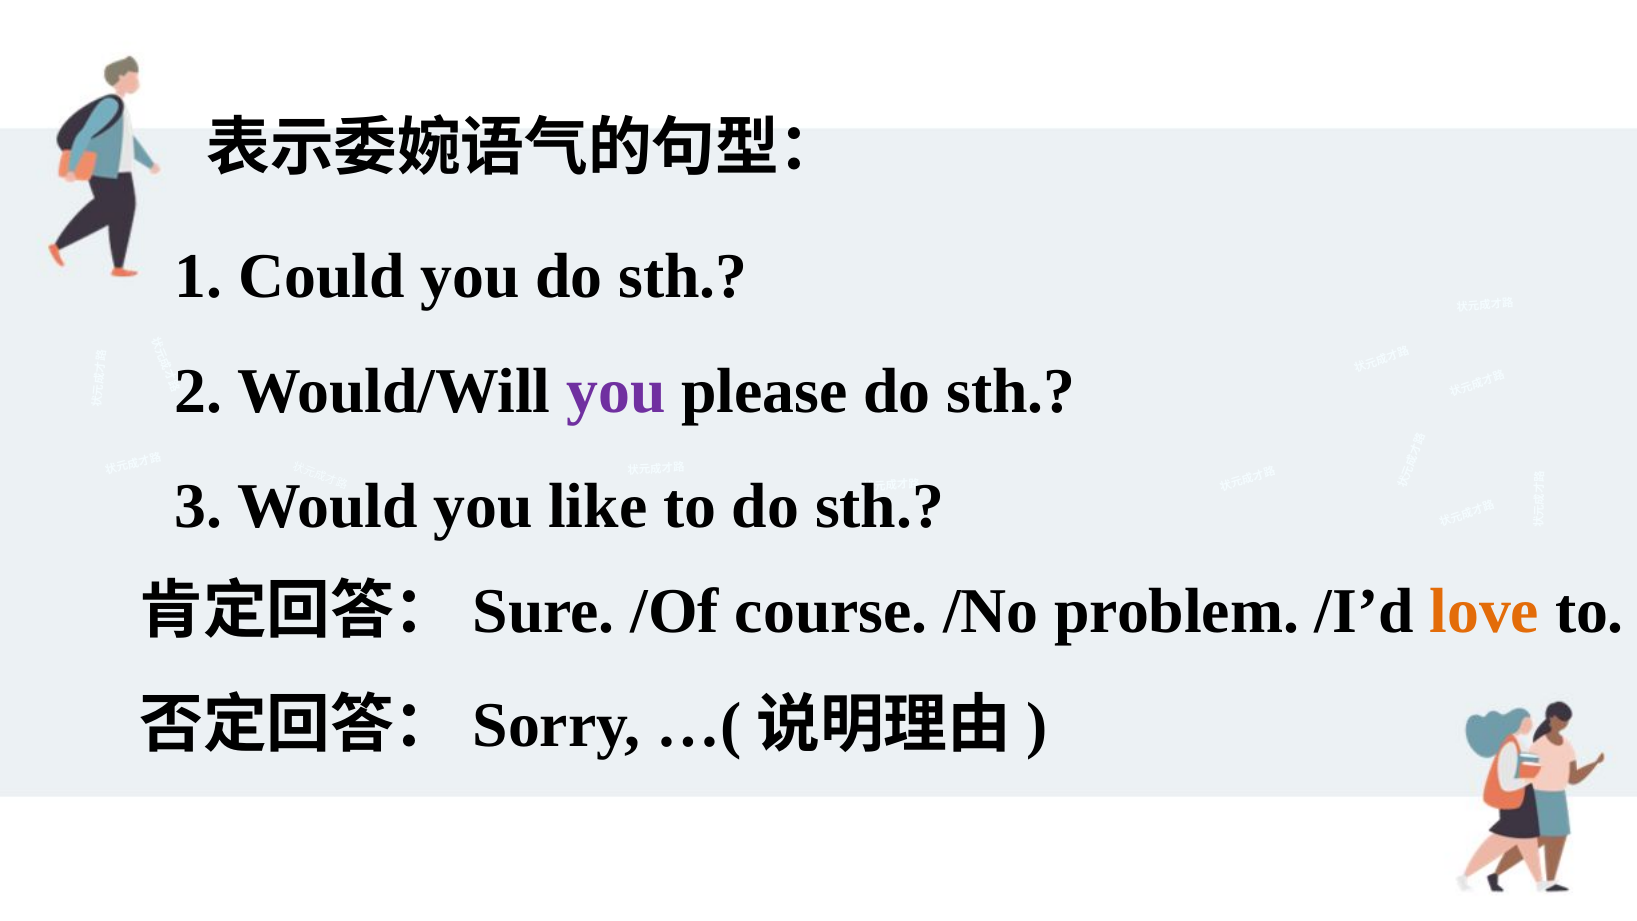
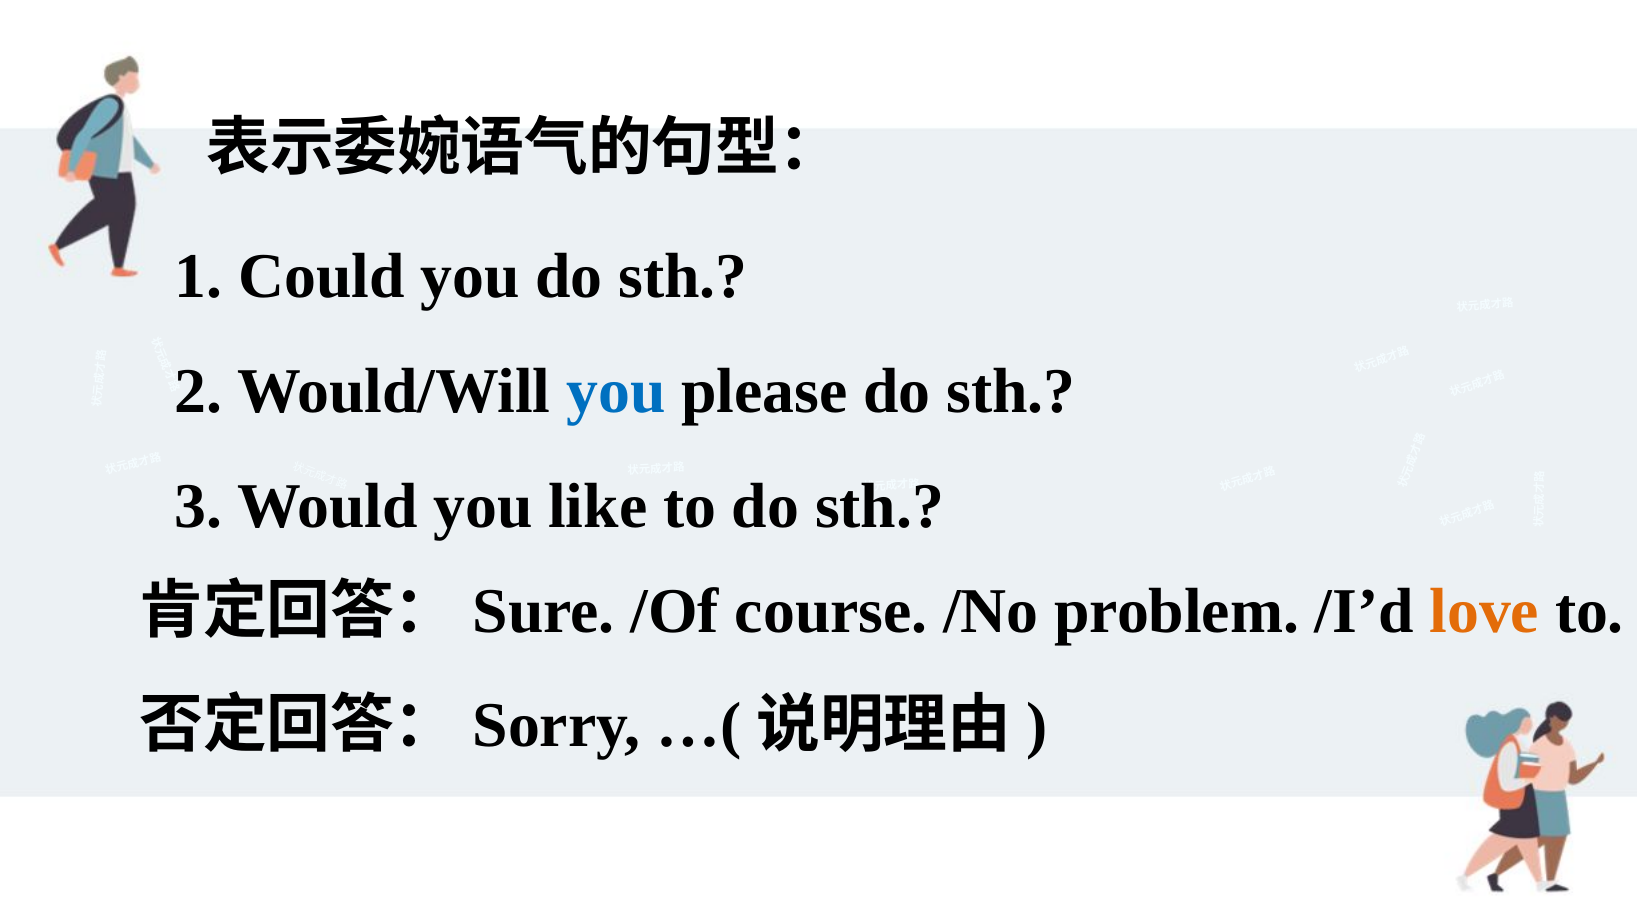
you colour: purple -> blue (616, 391)
